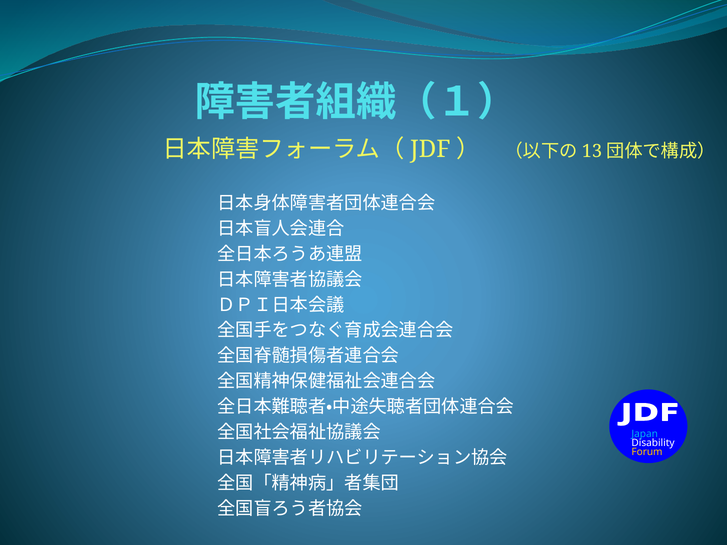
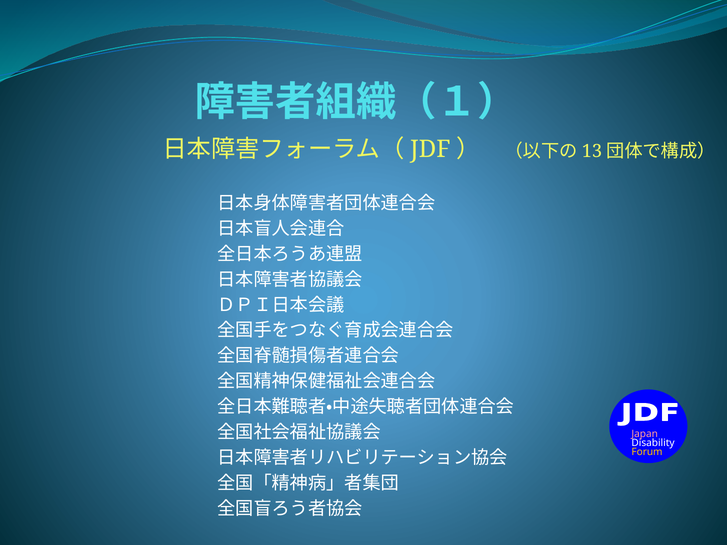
Japan colour: light blue -> pink (645, 434)
